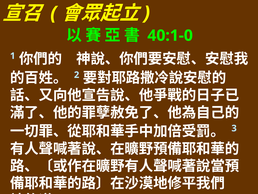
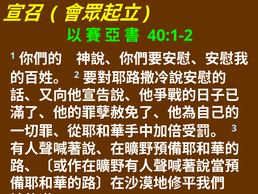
40:1-0: 40:1-0 -> 40:1-2 (170, 35)
